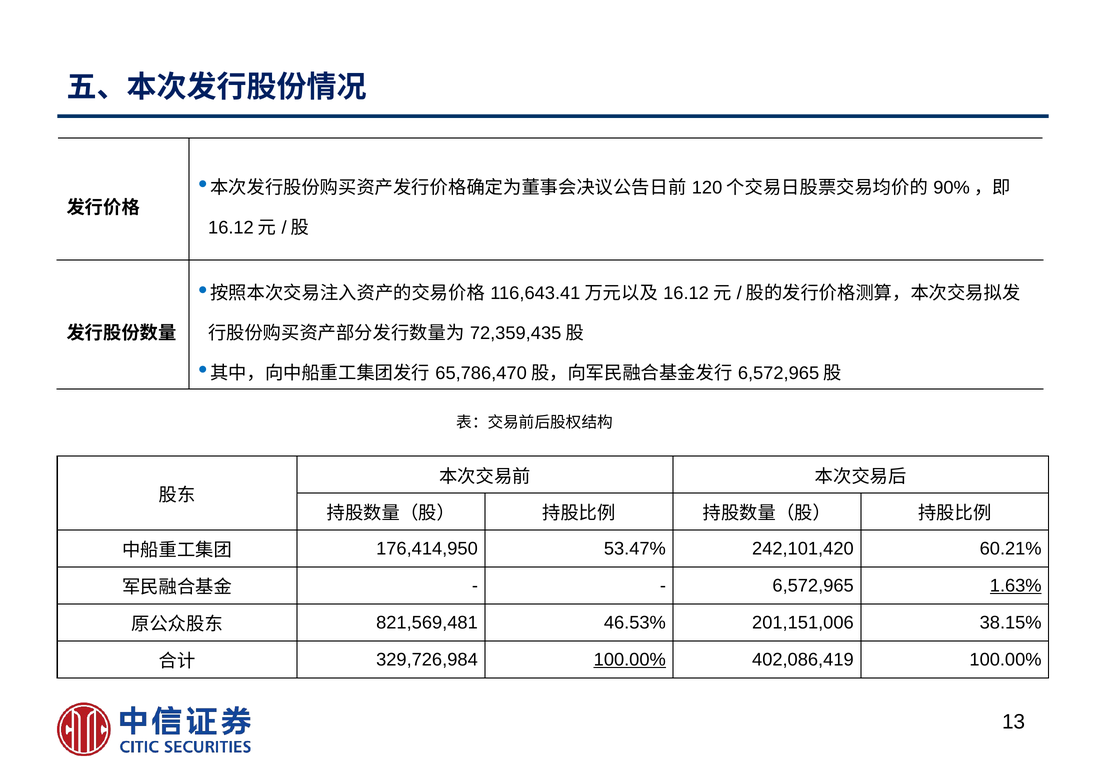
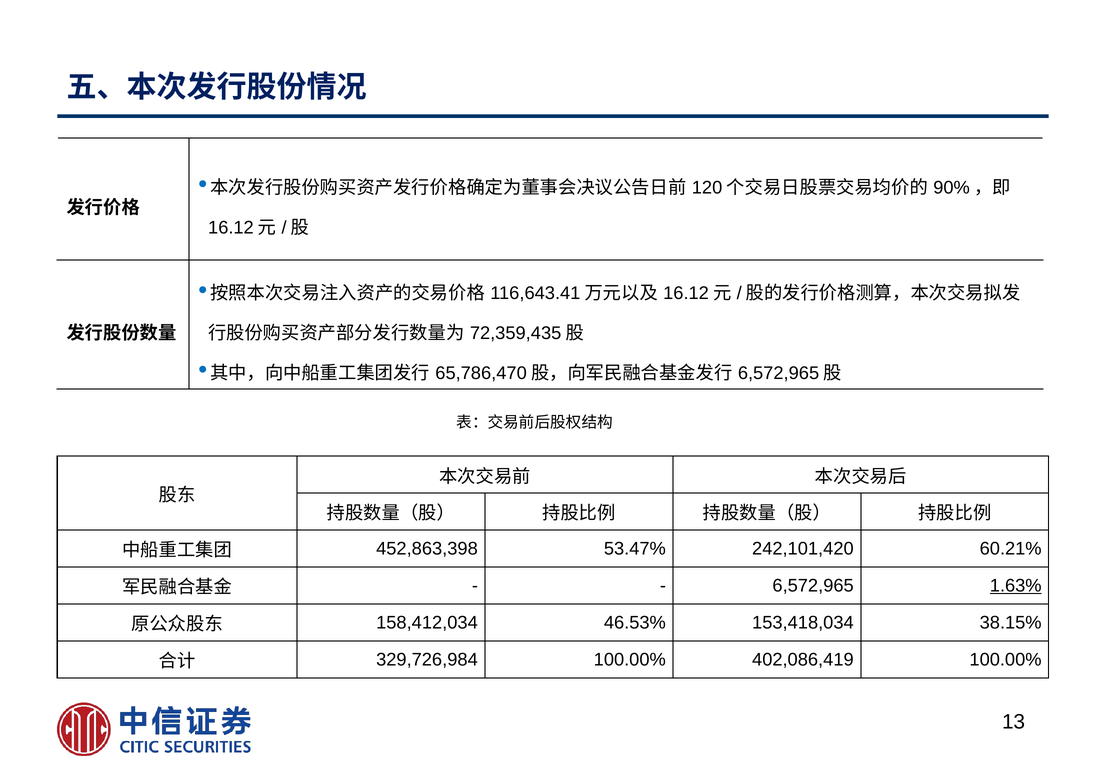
176,414,950: 176,414,950 -> 452,863,398 (427, 549)
821,569,481: 821,569,481 -> 158,412,034 (427, 623)
201,151,006: 201,151,006 -> 153,418,034 (803, 623)
100.00% underline: present -> none (630, 660)
